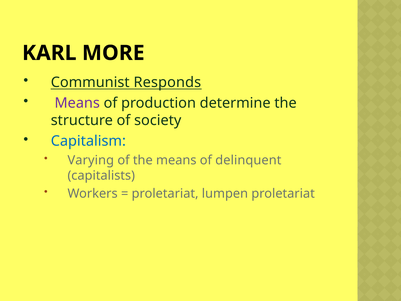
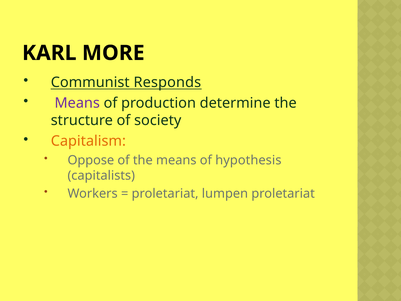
Capitalism colour: blue -> orange (88, 141)
Varying: Varying -> Oppose (91, 160)
delinquent: delinquent -> hypothesis (248, 160)
